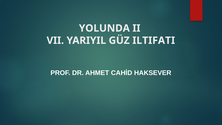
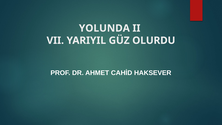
ILTIFATI: ILTIFATI -> OLURDU (154, 40)
